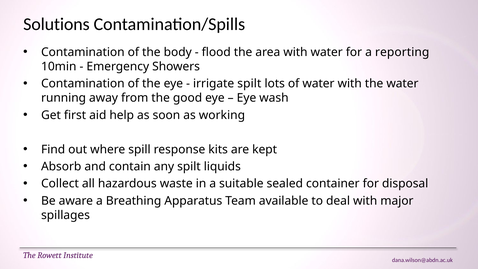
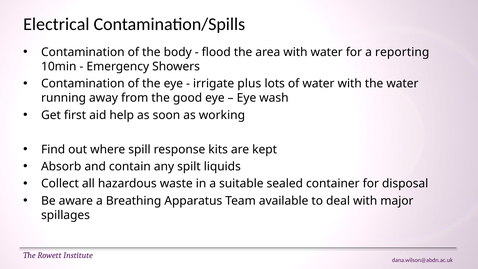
Solutions: Solutions -> Electrical (56, 24)
irrigate spilt: spilt -> plus (249, 84)
